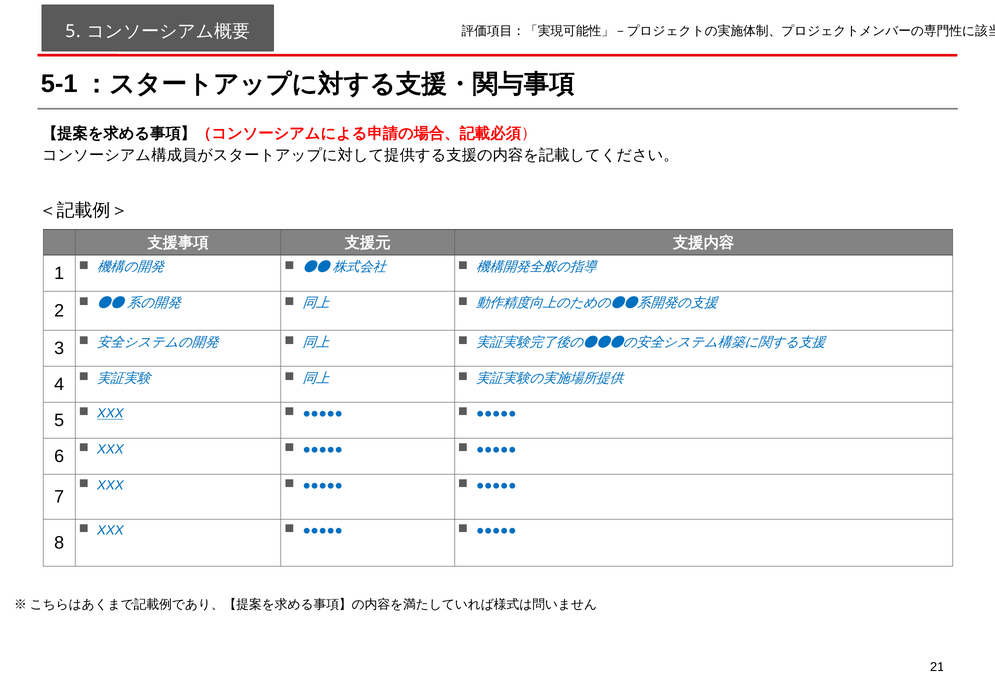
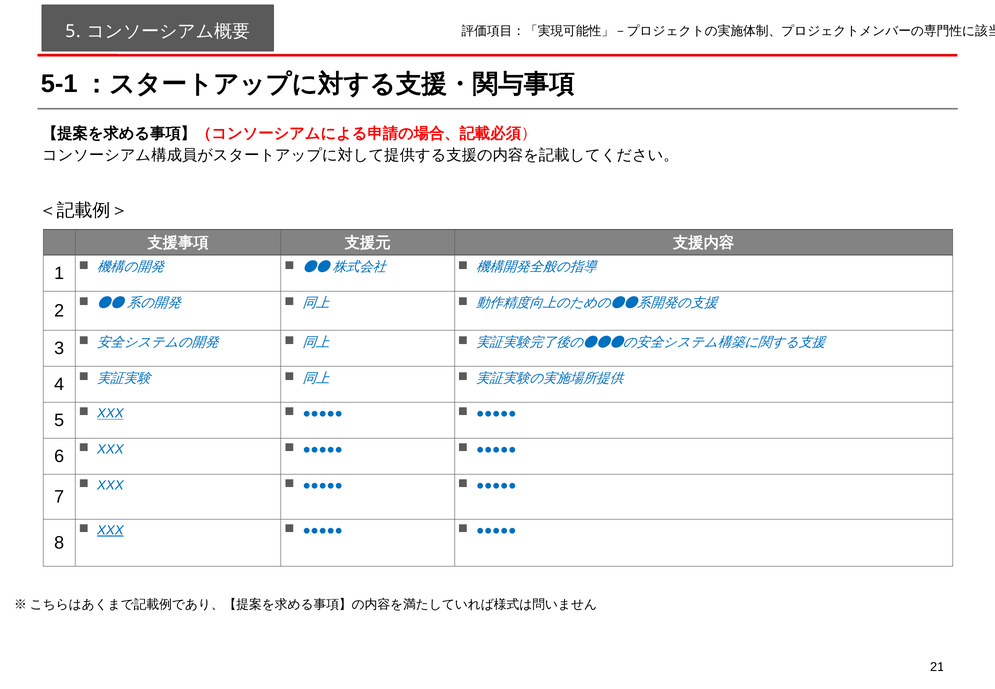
XXX underline: none -> present (110, 530)
